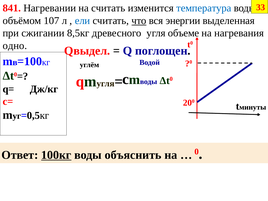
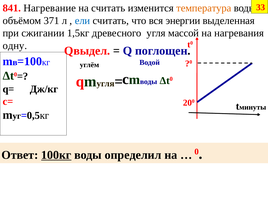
Нагревании: Нагревании -> Нагревание (50, 8)
температура colour: blue -> orange (204, 8)
107: 107 -> 371 (51, 21)
что underline: present -> none (139, 21)
8,5кг: 8,5кг -> 1,5кг (78, 33)
объеме: объеме -> массой (184, 33)
одно: одно -> одну (15, 46)
объяснить: объяснить -> определил (133, 155)
